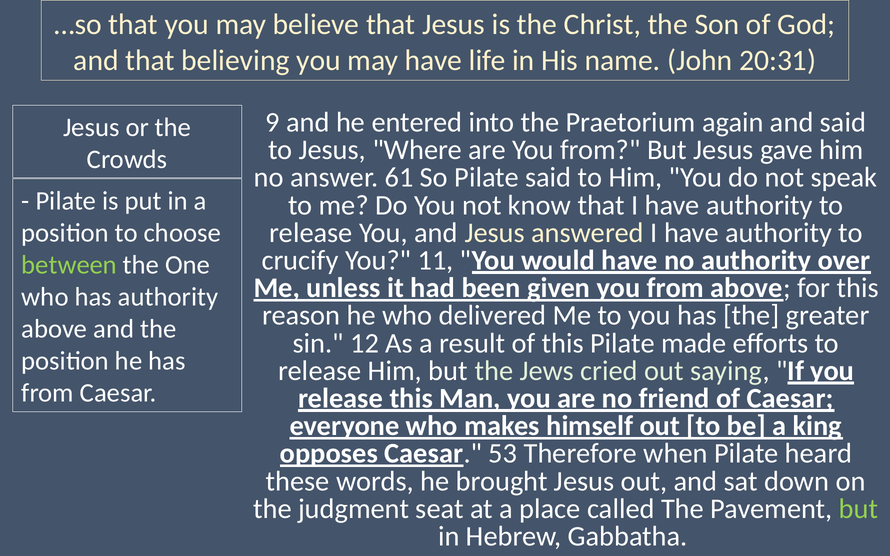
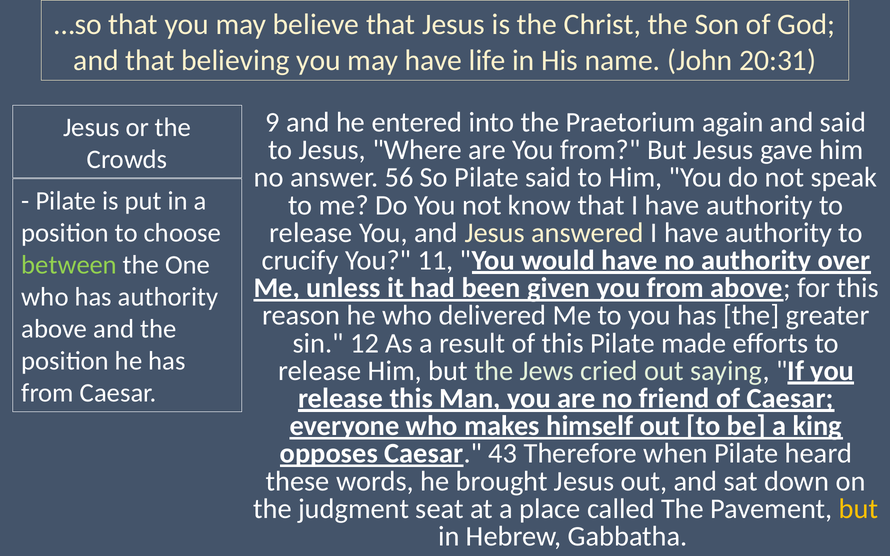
61: 61 -> 56 (399, 178)
53: 53 -> 43 (503, 454)
but colour: light green -> yellow (859, 509)
